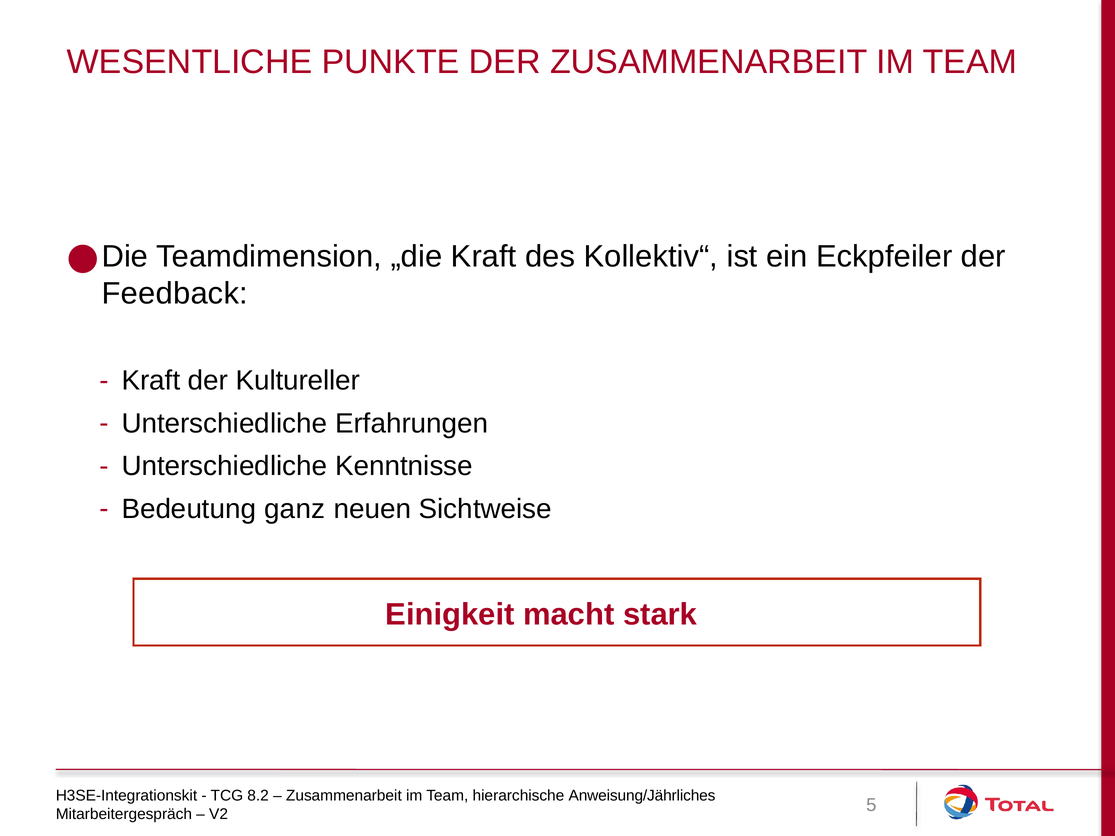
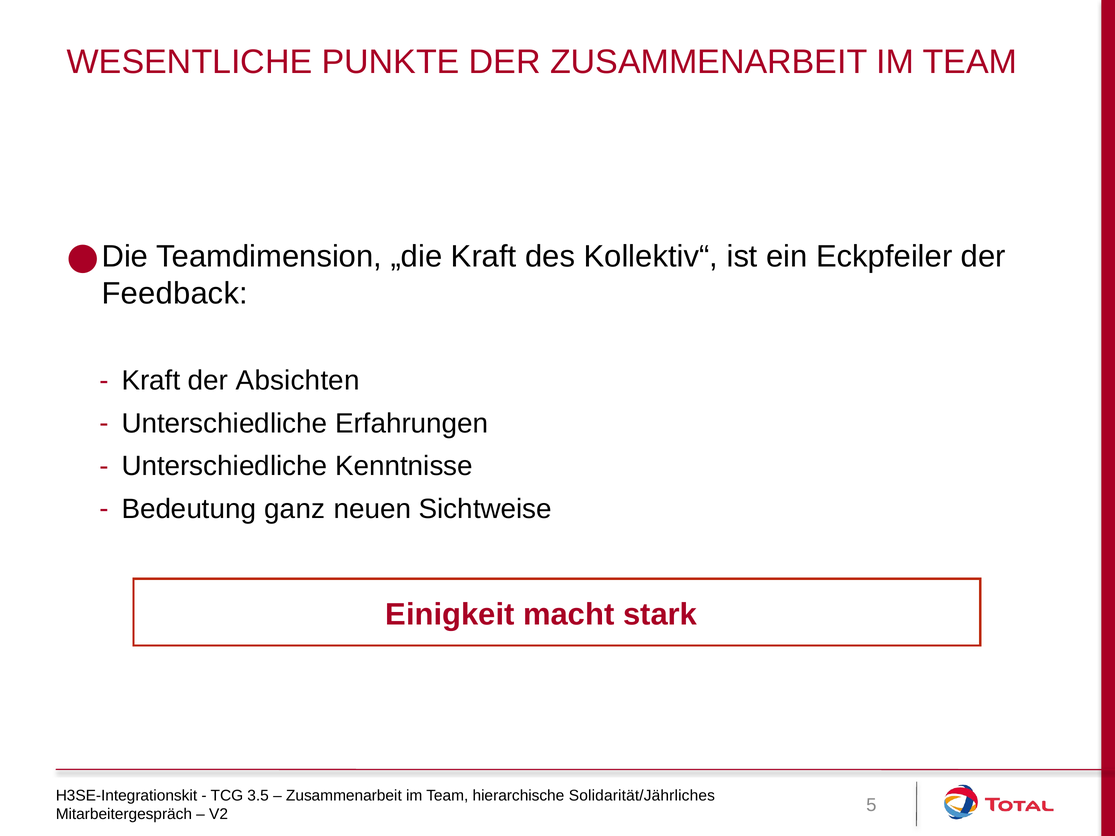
Kultureller: Kultureller -> Absichten (298, 381)
8.2: 8.2 -> 3.5 (258, 796)
Anweisung/Jährliches: Anweisung/Jährliches -> Solidarität/Jährliches (642, 796)
